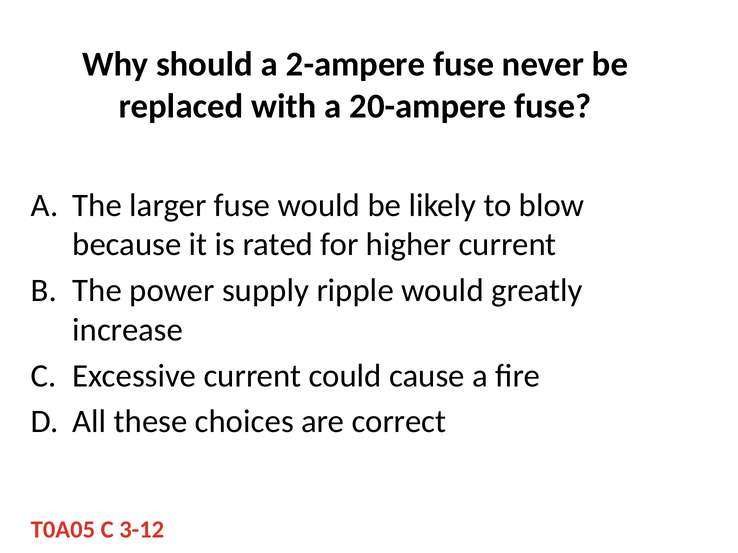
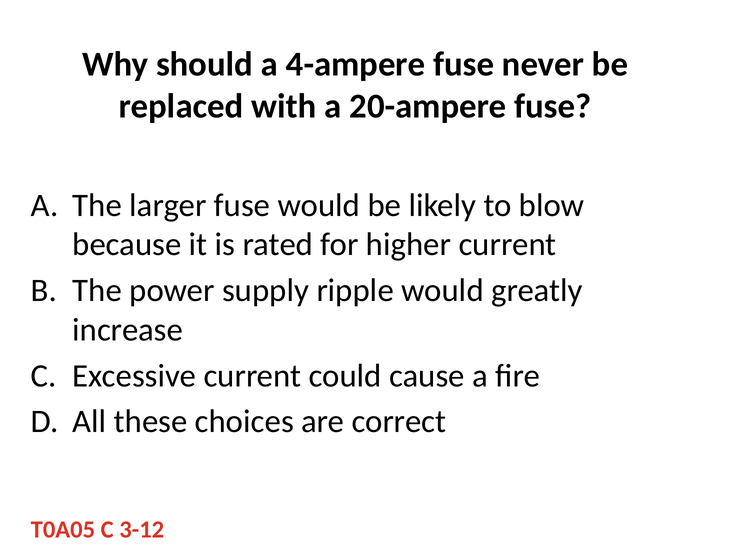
2-ampere: 2-ampere -> 4-ampere (356, 64)
